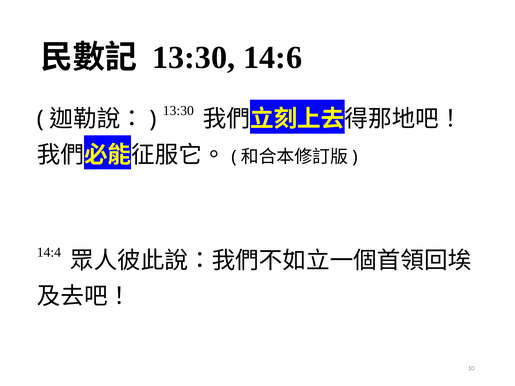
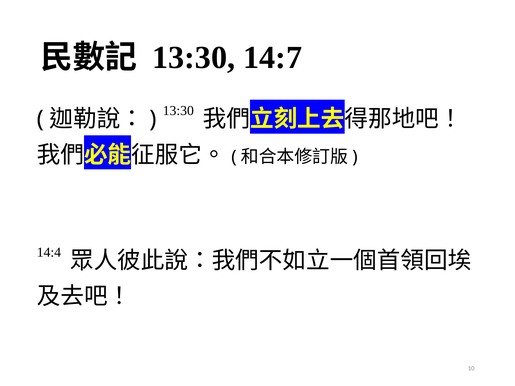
14:6: 14:6 -> 14:7 (273, 58)
